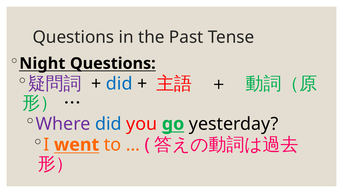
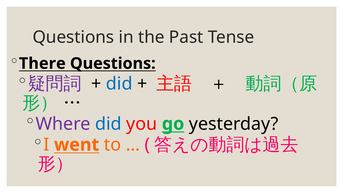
Night: Night -> There (42, 63)
